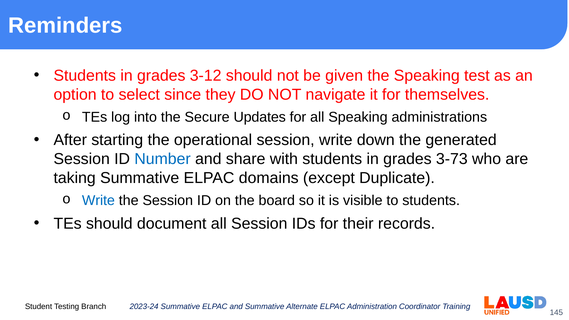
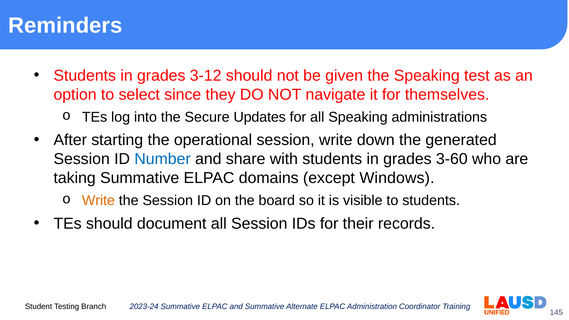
3-73: 3-73 -> 3-60 (452, 159)
Duplicate: Duplicate -> Windows (397, 178)
Write colour: blue -> orange (98, 201)
